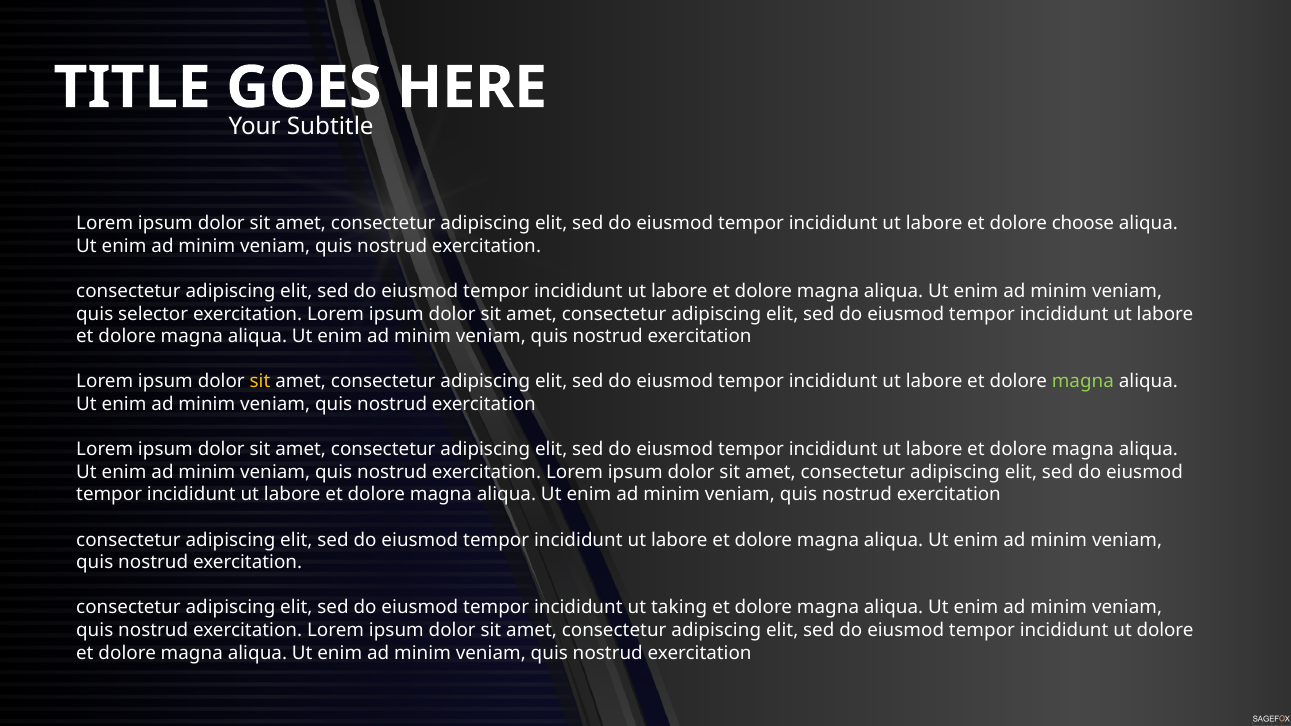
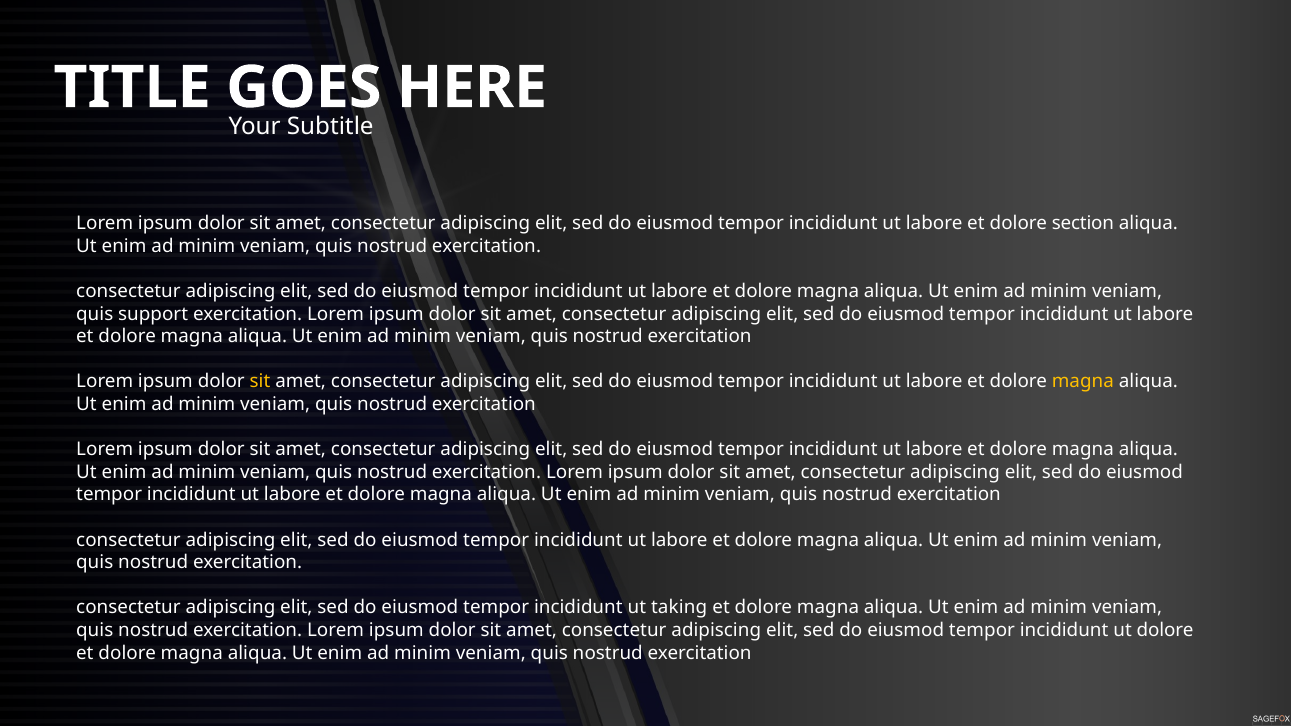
choose: choose -> section (1083, 224)
selector: selector -> support (153, 314)
magna colour: light green -> yellow (1083, 382)
